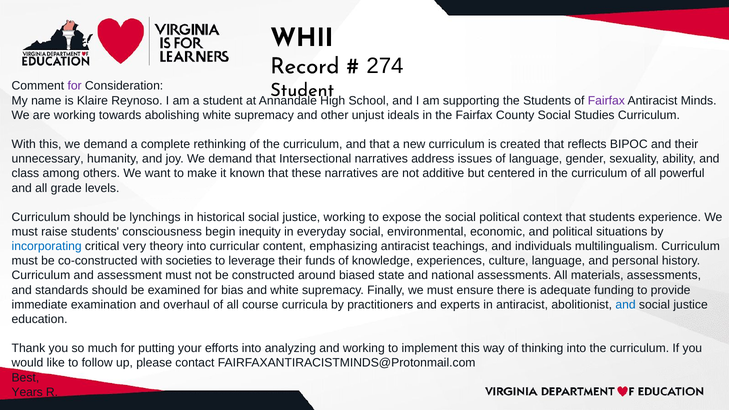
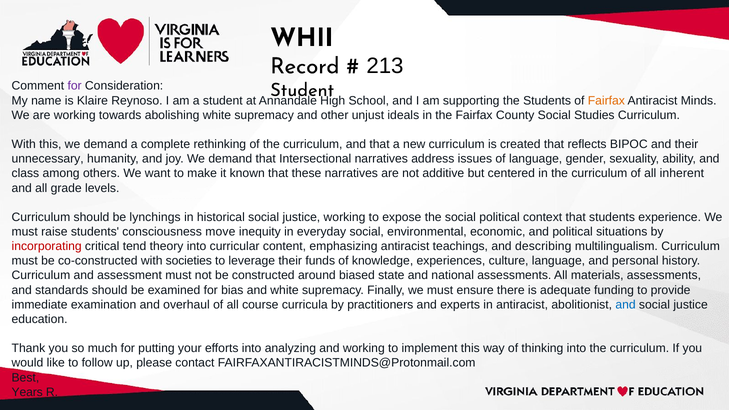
274: 274 -> 213 (385, 66)
Fairfax colour: purple -> orange (606, 101)
powerful: powerful -> inherent (682, 173)
begin: begin -> move (220, 232)
incorporating colour: blue -> red (47, 246)
very: very -> tend (135, 246)
individuals: individuals -> describing (543, 246)
